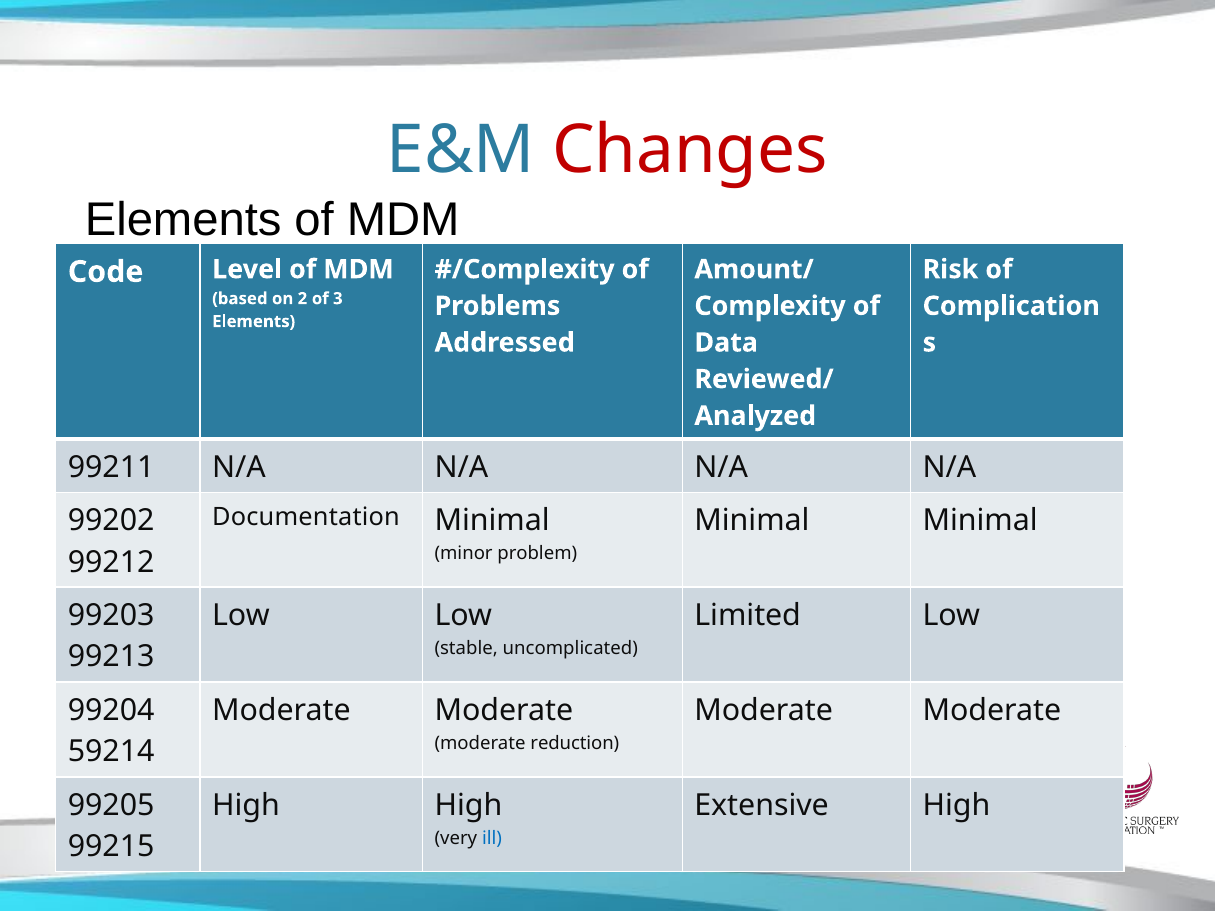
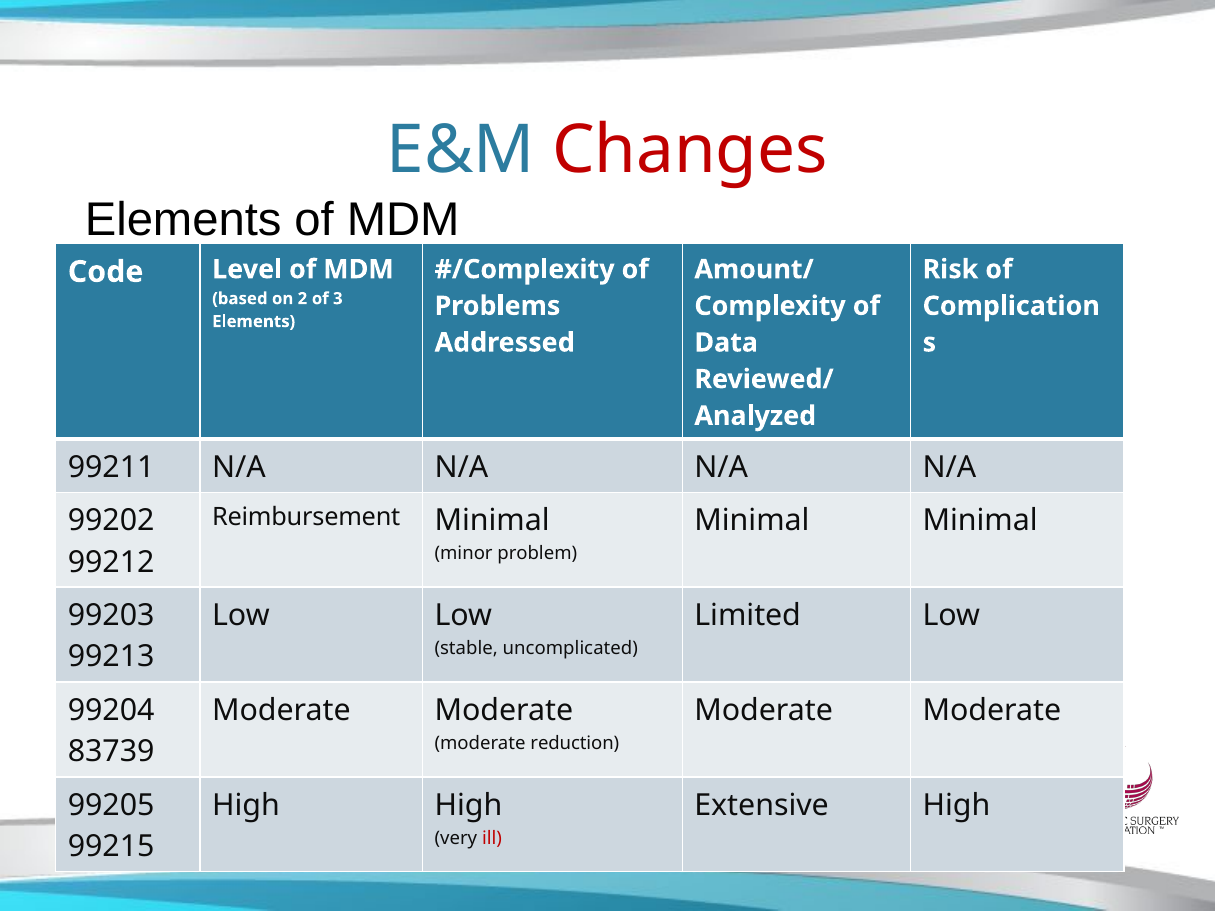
Documentation: Documentation -> Reimbursement (306, 517)
59214: 59214 -> 83739 (111, 752)
ill colour: blue -> red (492, 838)
